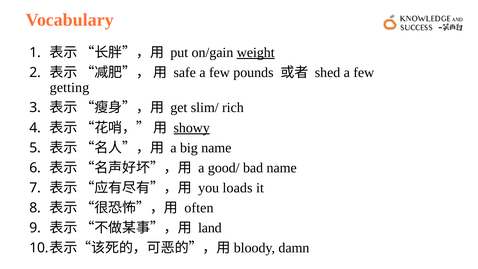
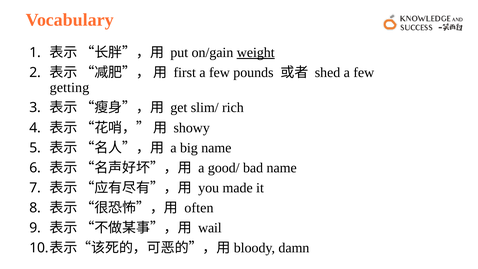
safe: safe -> first (185, 73)
showy underline: present -> none (192, 128)
loads: loads -> made (238, 188)
land: land -> wail (210, 228)
